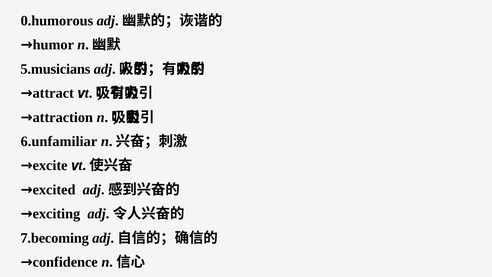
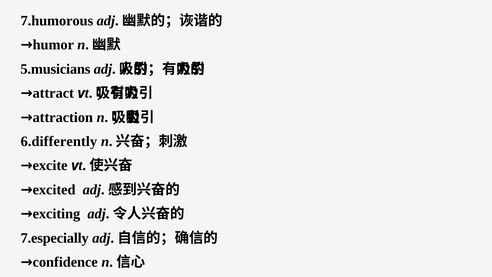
0.humorous: 0.humorous -> 7.humorous (57, 21)
6.unfamiliar: 6.unfamiliar -> 6.differently (59, 141)
7.becoming: 7.becoming -> 7.especially (55, 238)
